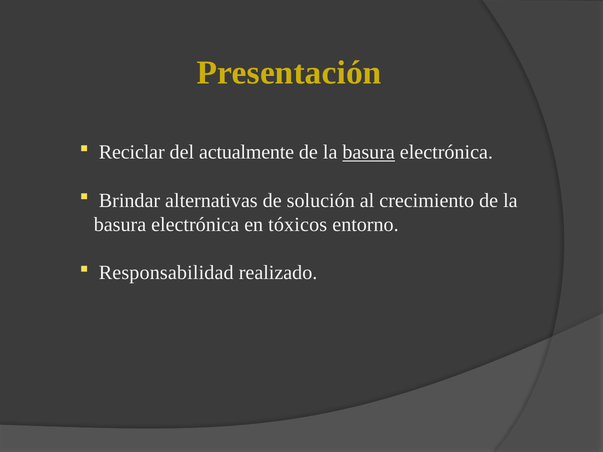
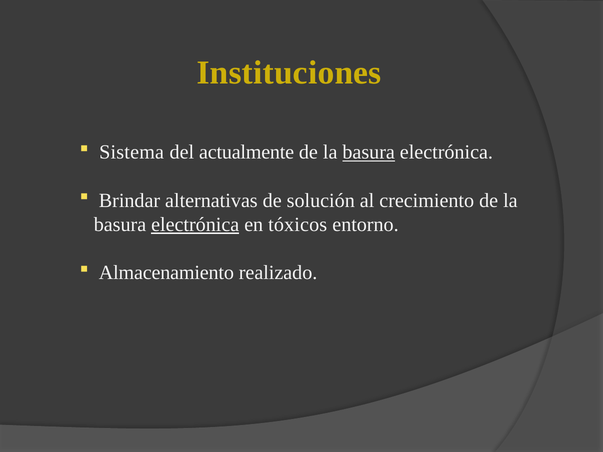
Presentación: Presentación -> Instituciones (289, 73)
Reciclar: Reciclar -> Sistema (132, 152)
electrónica underline: none -> present (195, 225)
Responsabilidad: Responsabilidad -> Almacenamiento (166, 273)
